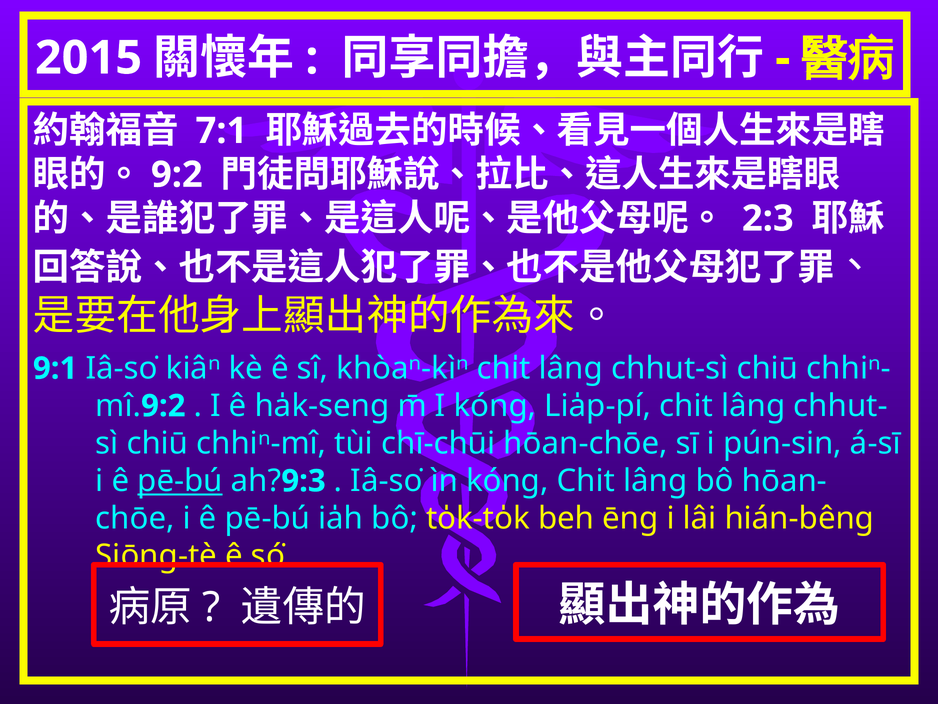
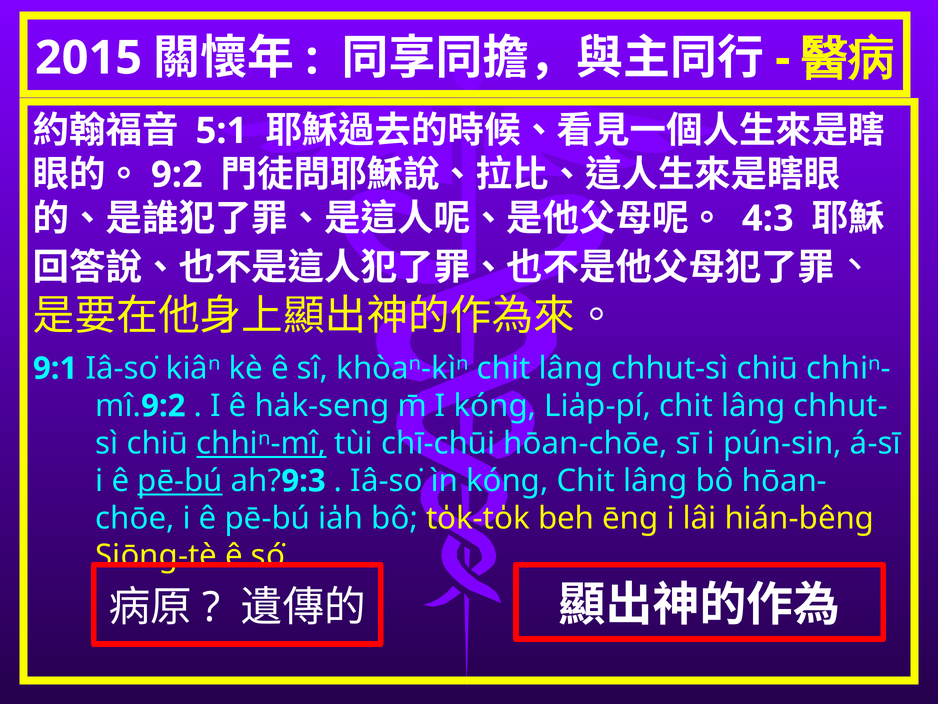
7:1: 7:1 -> 5:1 (221, 131)
2:3: 2:3 -> 4:3 (768, 218)
chhiⁿ-mî underline: none -> present (261, 443)
